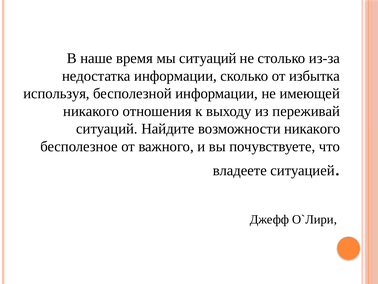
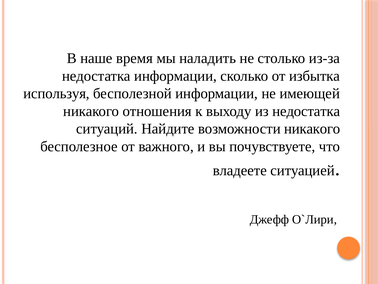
мы ситуаций: ситуаций -> наладить (208, 58)
из переживай: переживай -> недостатка (306, 111)
